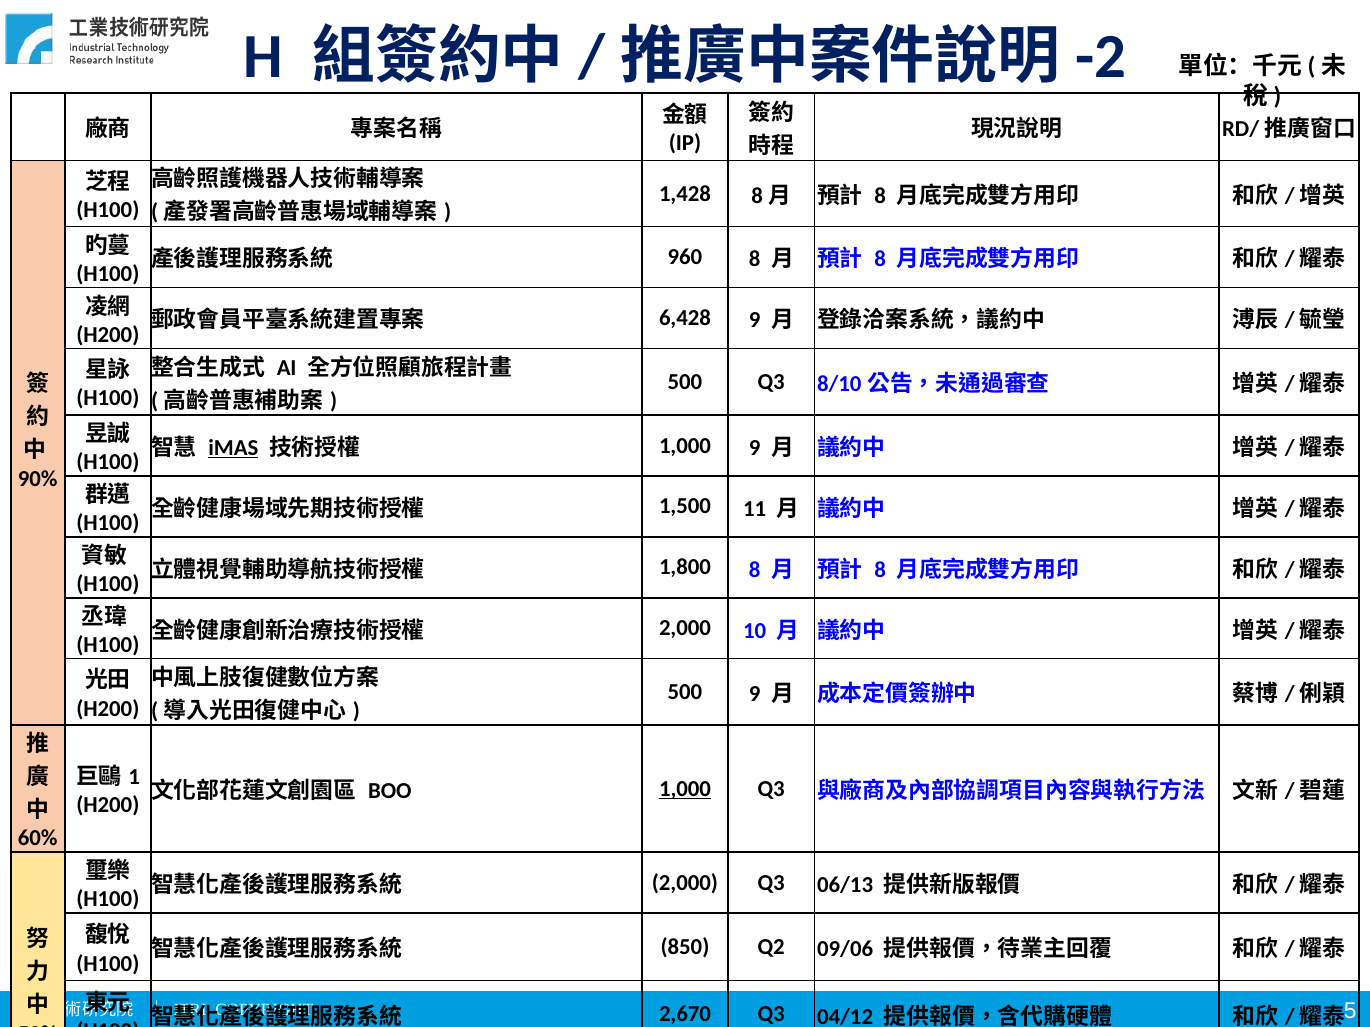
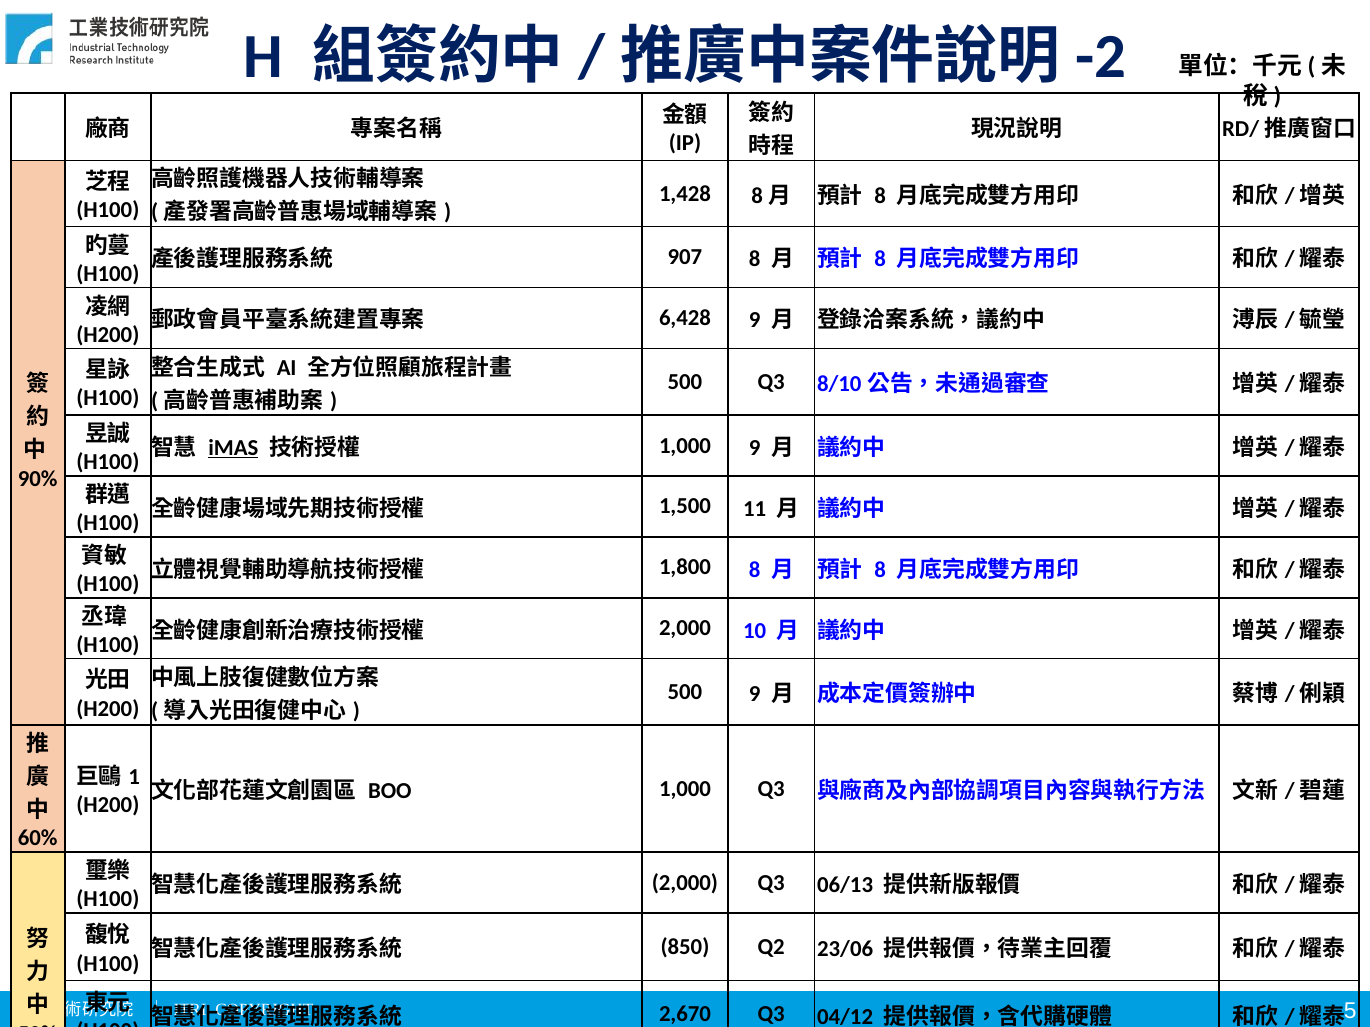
960: 960 -> 907 (685, 257)
1,000 underline: present -> none (685, 789)
09/06: 09/06 -> 23/06 (845, 950)
